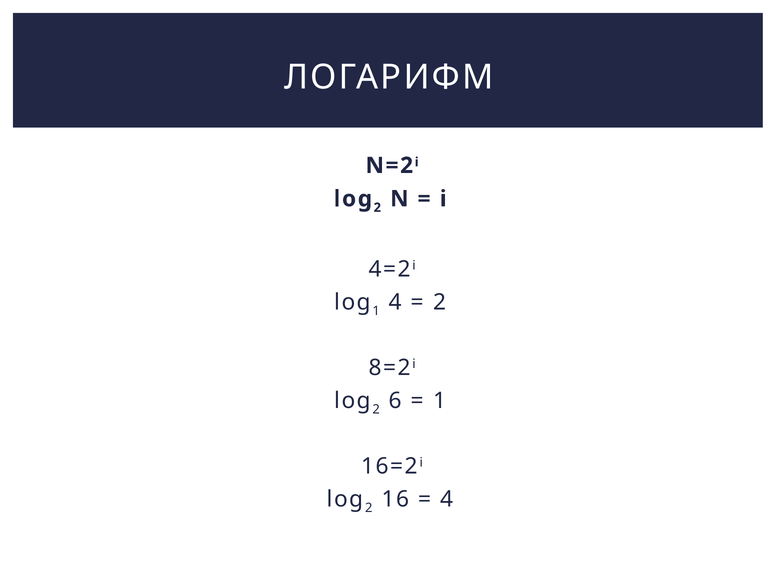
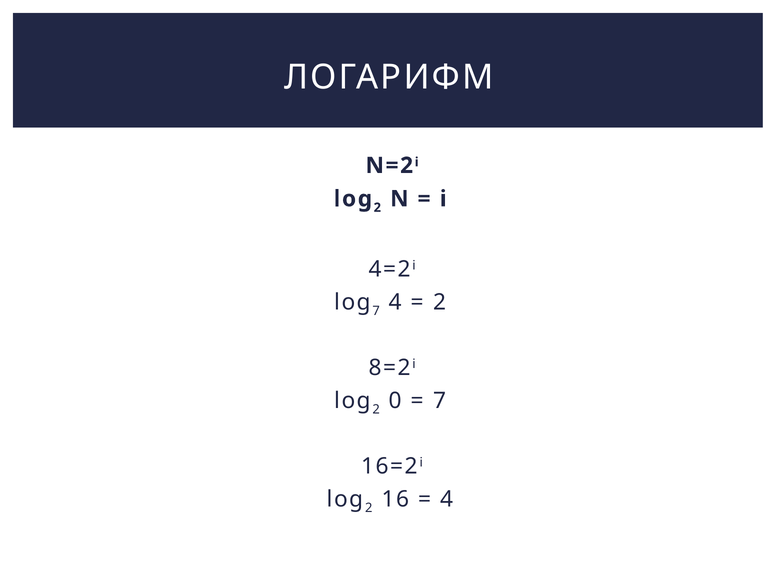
1: 1 -> 7 (376, 311)
6: 6 -> 0 (395, 401)
1: 1 -> 7 (440, 401)
